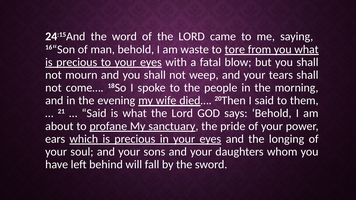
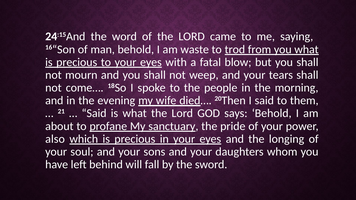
tore: tore -> trod (235, 49)
ears: ears -> also (55, 139)
